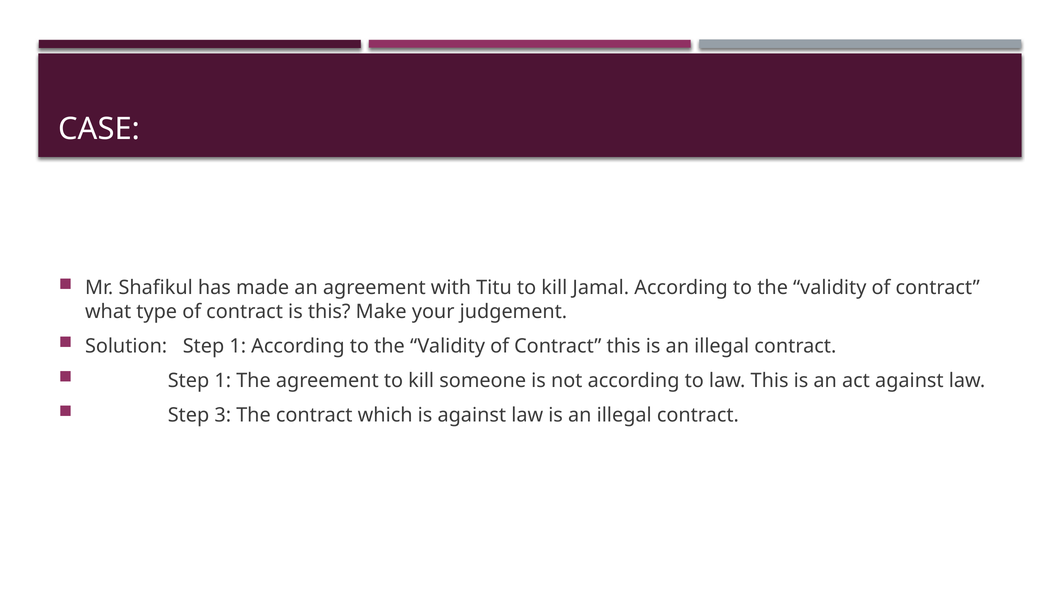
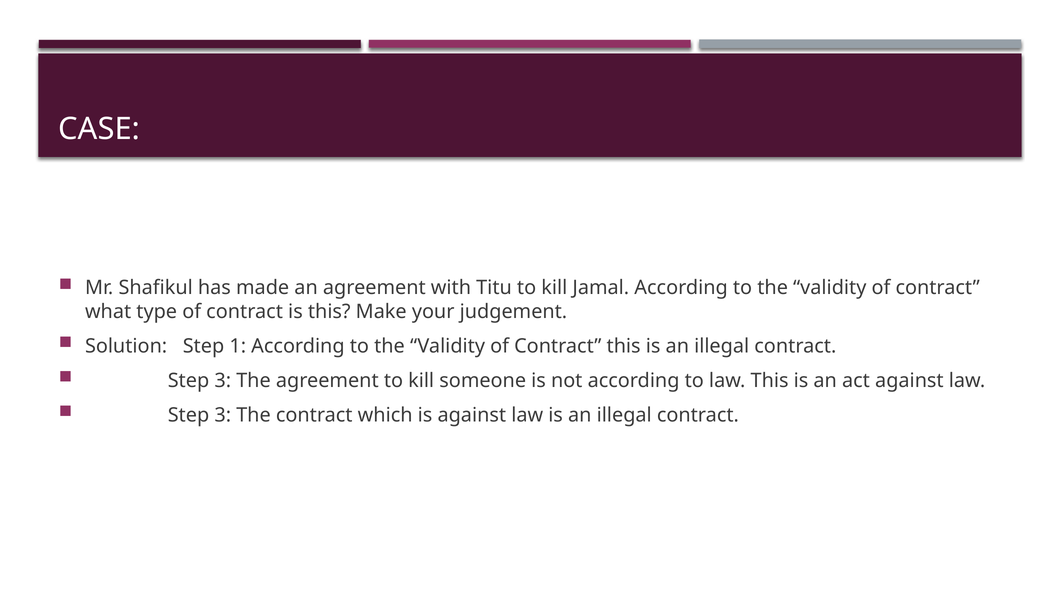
1: 1 -> 3 (223, 380)
